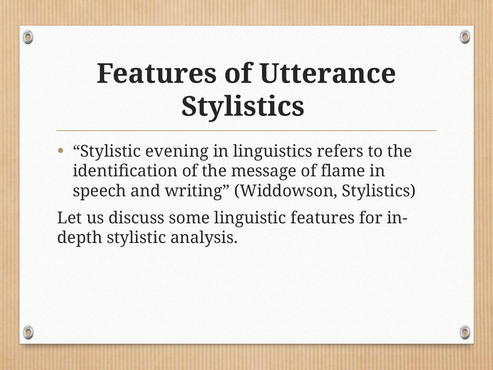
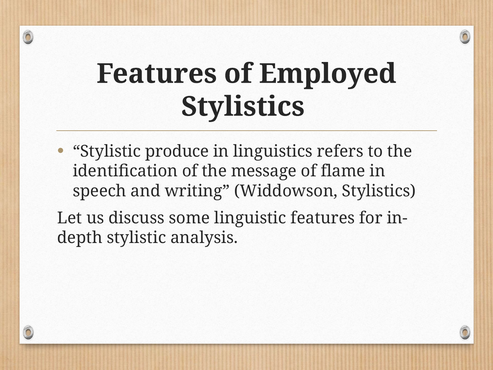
Utterance: Utterance -> Employed (328, 74)
evening: evening -> produce (177, 151)
